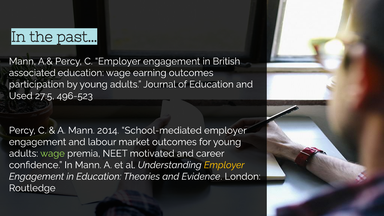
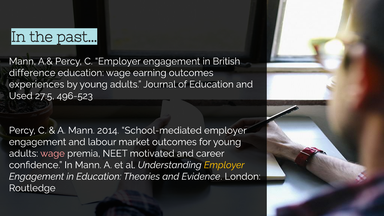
associated: associated -> difference (32, 73)
participation: participation -> experiences (37, 84)
wage colour: light green -> pink (53, 153)
